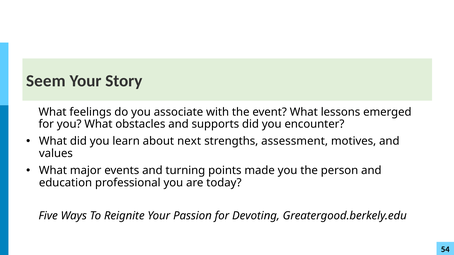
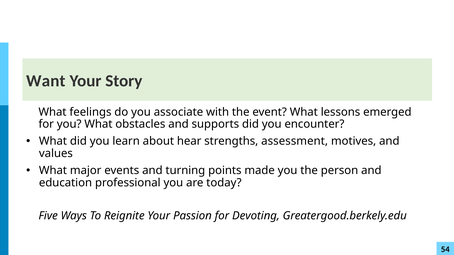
Seem: Seem -> Want (46, 81)
next: next -> hear (189, 141)
